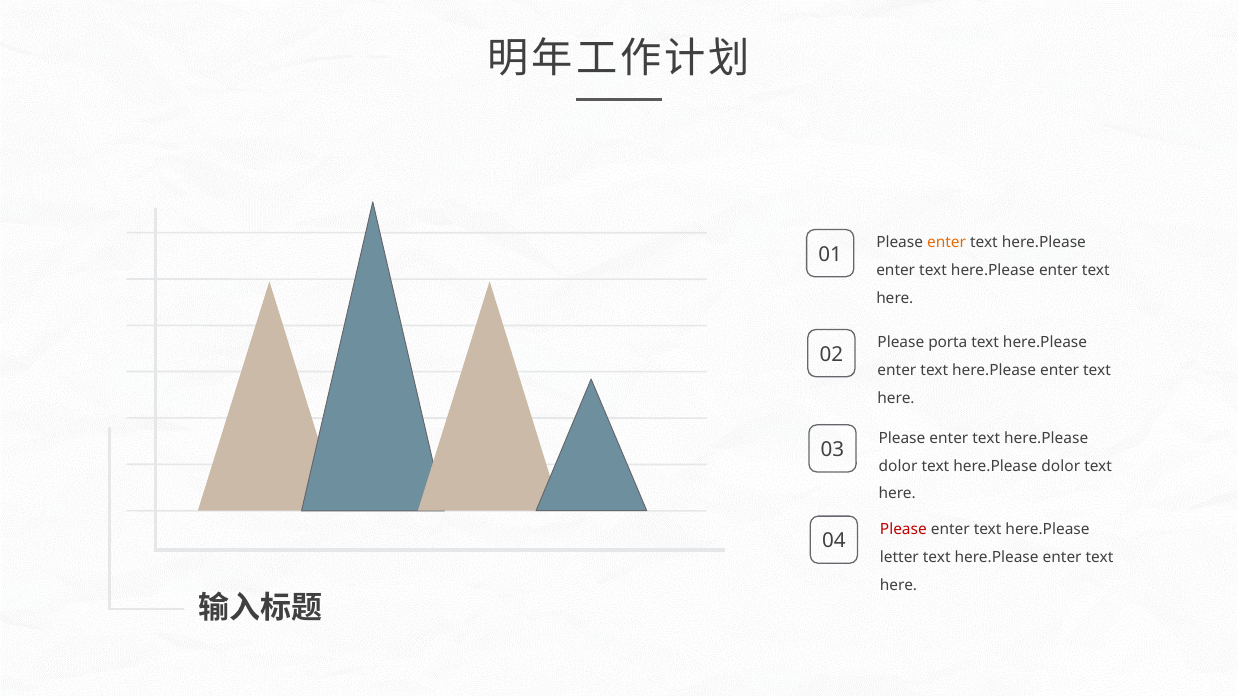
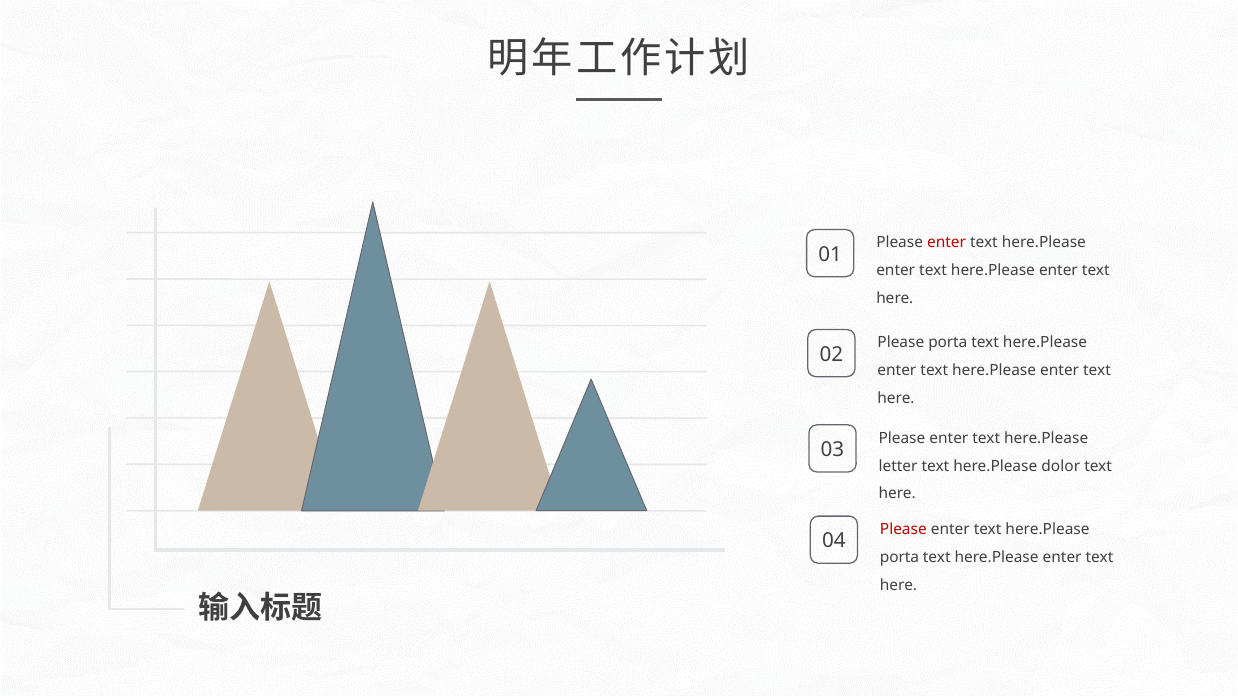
enter colour: orange -> red (947, 243)
dolor: dolor -> letter (898, 466)
letter: letter -> porta (899, 558)
